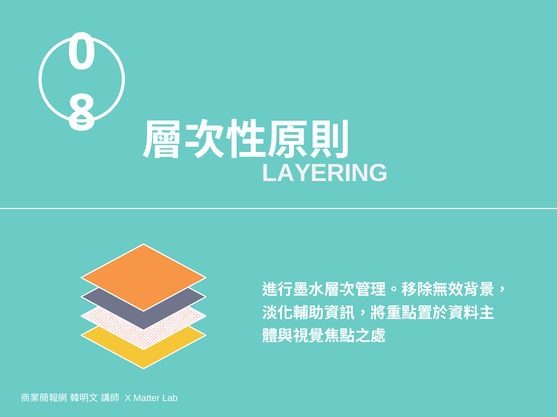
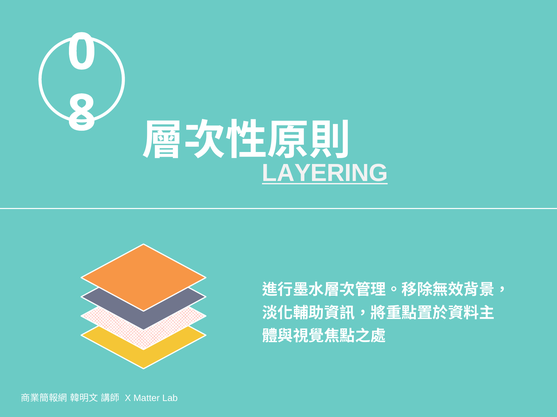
LAYERING underline: none -> present (325, 173)
